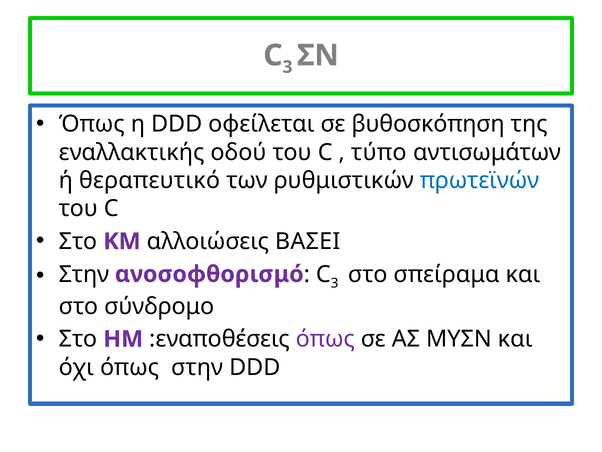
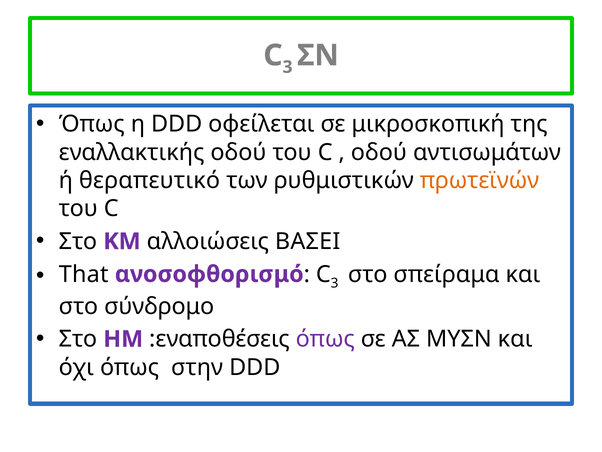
βυθοσκόπηση: βυθοσκόπηση -> μικροσκοπική (428, 124)
τύπο: τύπο -> οδού (379, 152)
πρωτεϊνών colour: blue -> orange (480, 180)
Στην: Στην -> That (84, 274)
